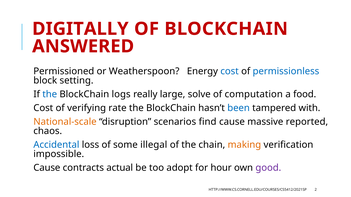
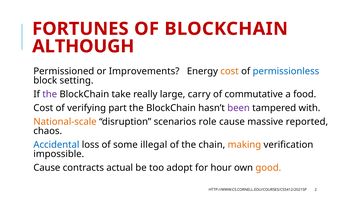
DIGITALLY: DIGITALLY -> FORTUNES (80, 29)
ANSWERED: ANSWERED -> ALTHOUGH (83, 46)
Weatherspoon: Weatherspoon -> Improvements (144, 71)
cost colour: blue -> orange (230, 71)
the colour: blue -> purple (50, 94)
logs: logs -> take (121, 94)
solve: solve -> carry (199, 94)
computation: computation -> commutative (254, 94)
rate: rate -> part (118, 108)
been colour: blue -> purple (239, 108)
find: find -> role (208, 122)
good colour: purple -> orange (268, 168)
